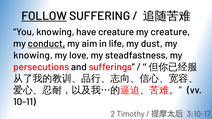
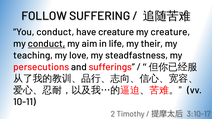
FOLLOW underline: present -> none (44, 16)
You knowing: knowing -> conduct (55, 32)
dust: dust -> their (152, 44)
knowing: knowing -> teaching (33, 55)
